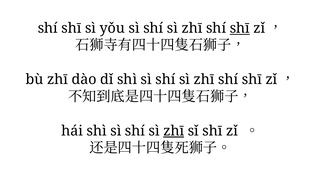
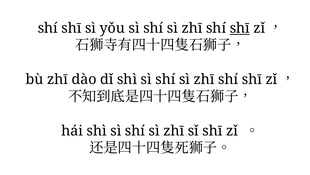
zhī underline: present -> none (174, 130)
